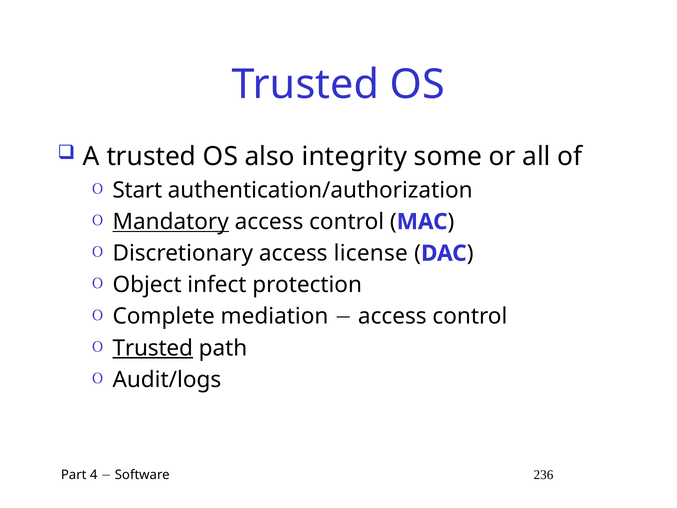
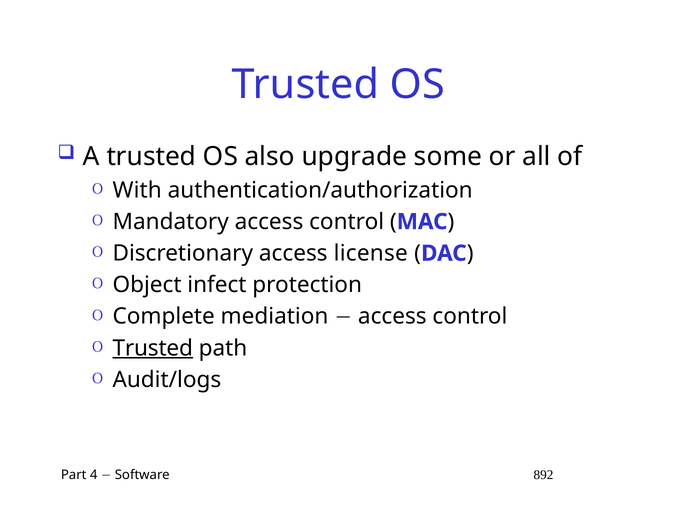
integrity: integrity -> upgrade (354, 156)
Start: Start -> With (137, 190)
Mandatory underline: present -> none (171, 222)
236: 236 -> 892 (543, 475)
